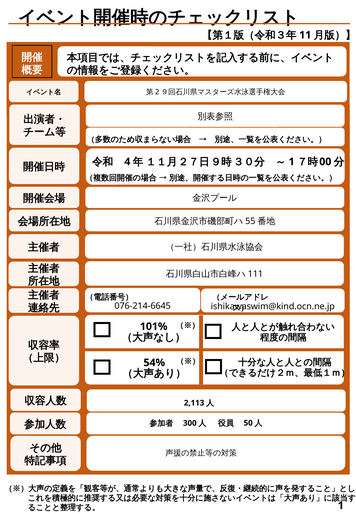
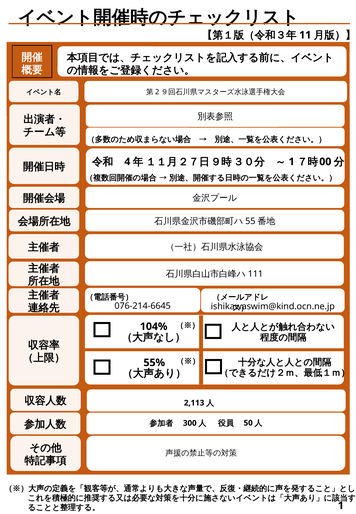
101%: 101% -> 104% (154, 327)
54%: 54% -> 55% (154, 363)
